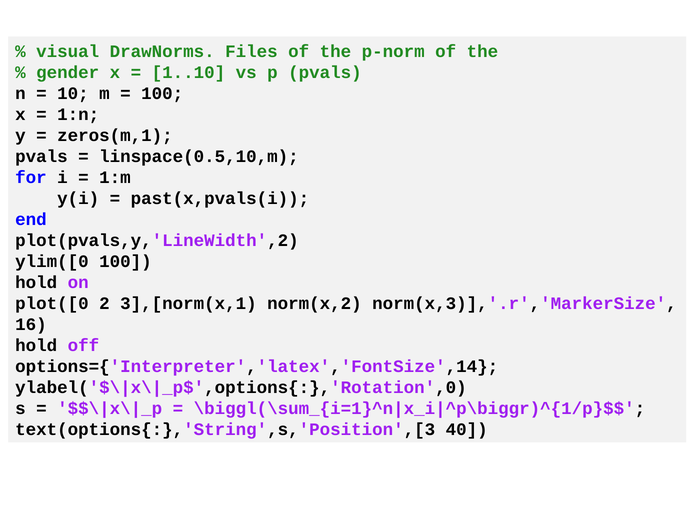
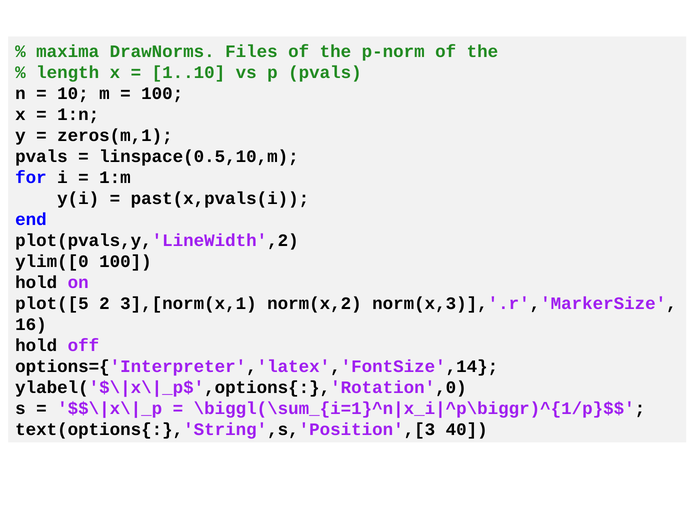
visual: visual -> maxima (68, 52)
gender: gender -> length (68, 73)
plot([0: plot([0 -> plot([5 (52, 304)
